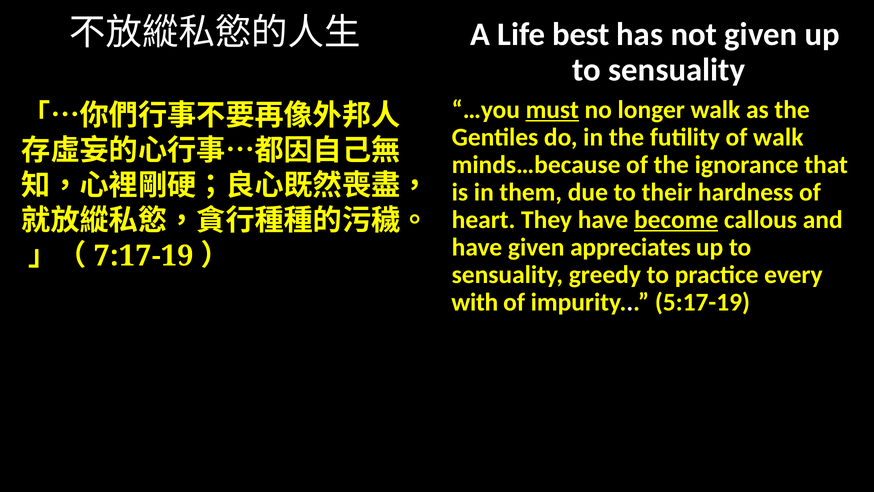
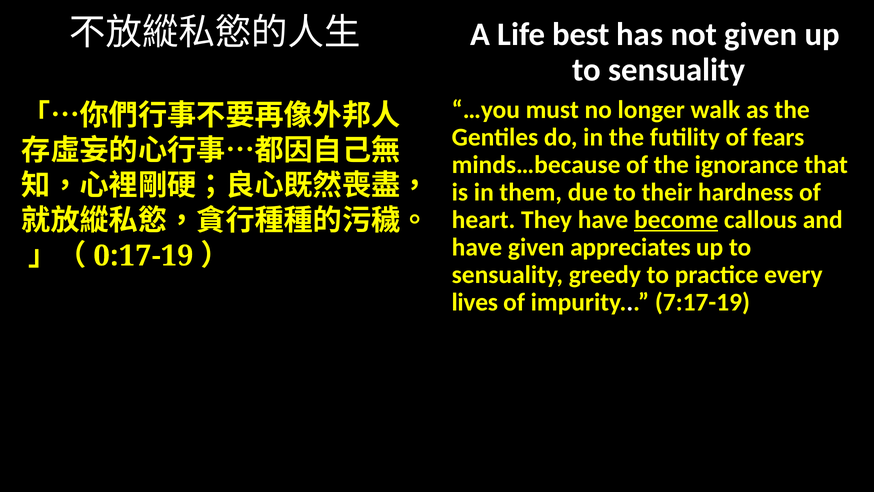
must underline: present -> none (552, 110)
of walk: walk -> fears (779, 137)
7:17-19: 7:17-19 -> 0:17-19 (143, 256)
with: with -> lives (475, 302)
5:17-19: 5:17-19 -> 7:17-19 (702, 302)
